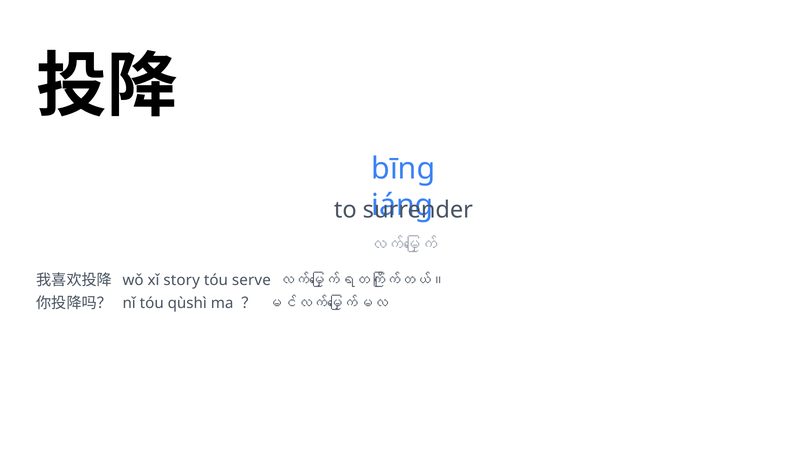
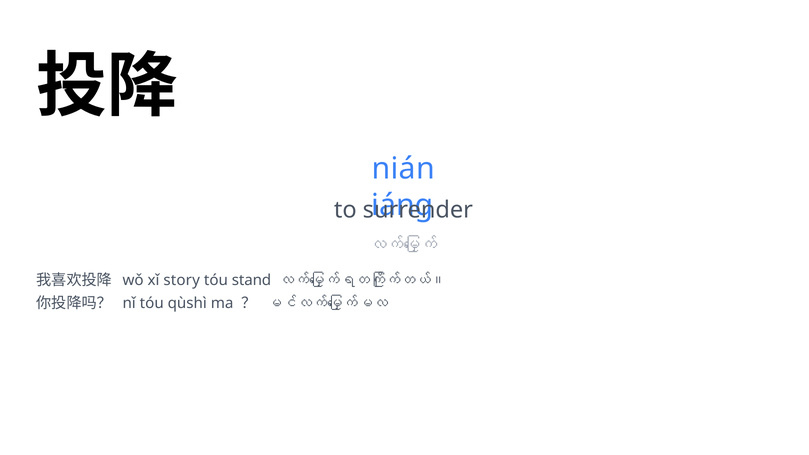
bīng: bīng -> nián (403, 169)
serve: serve -> stand (252, 280)
